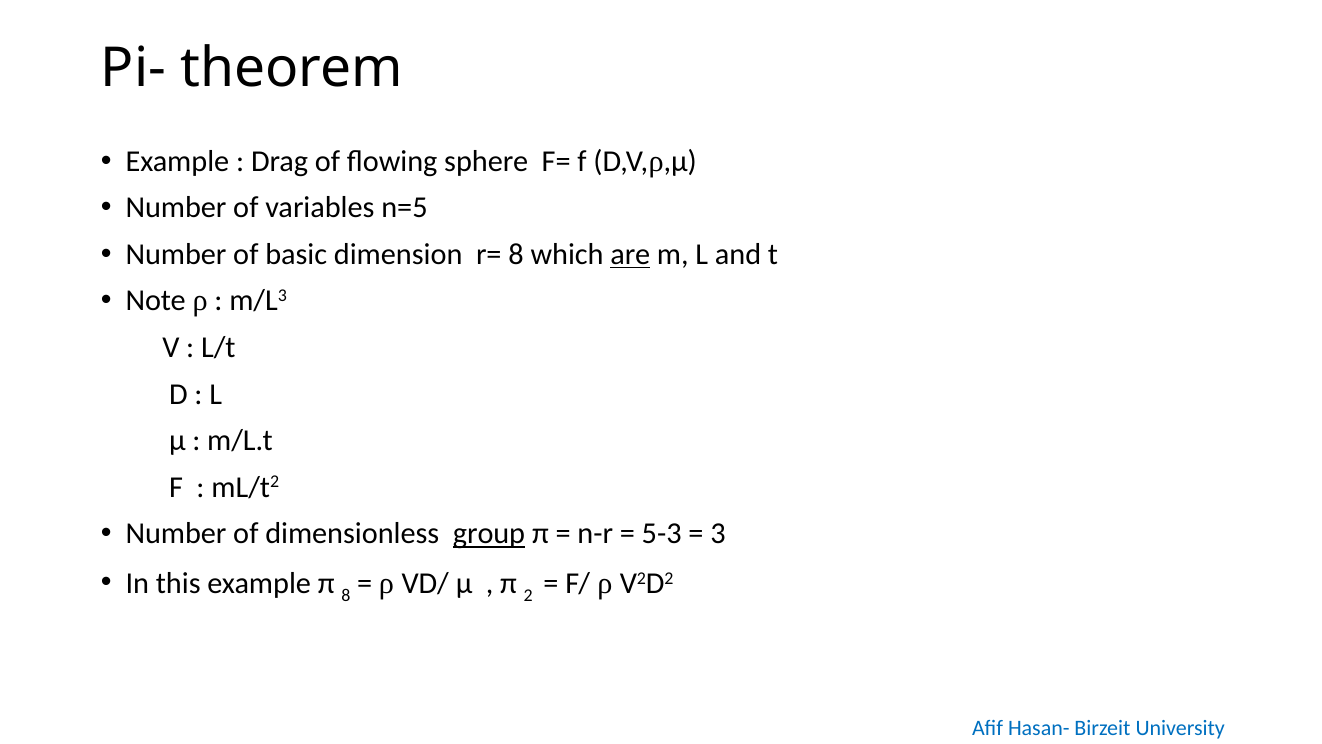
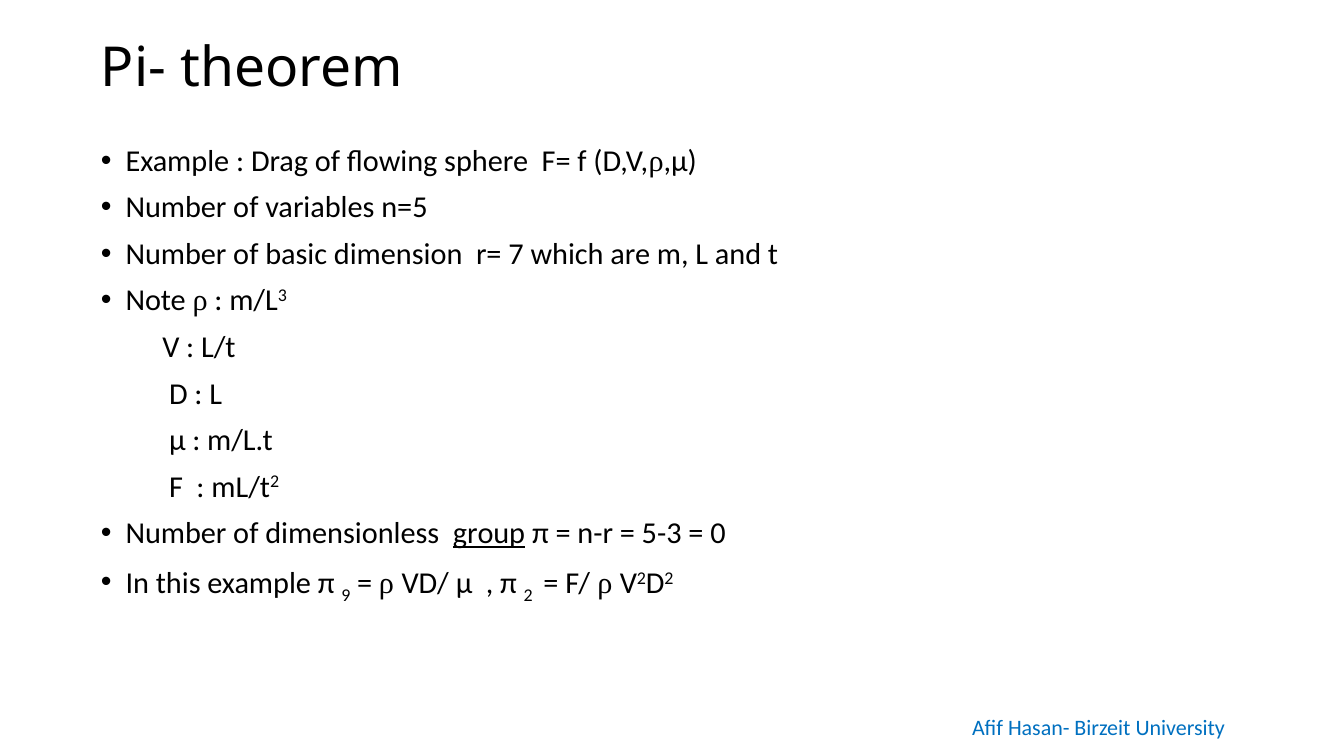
r= 8: 8 -> 7 (516, 254)
are underline: present -> none (630, 254)
3: 3 -> 0 (718, 533)
π 8: 8 -> 9 (346, 595)
